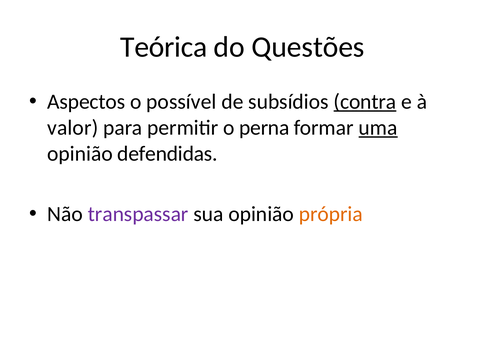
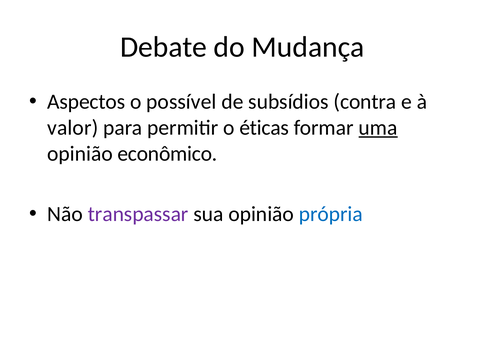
Teórica: Teórica -> Debate (164, 47)
Questões: Questões -> Mudança (308, 47)
contra underline: present -> none (365, 102)
perna: perna -> éticas (264, 128)
defendidas: defendidas -> econômico (167, 153)
própria colour: orange -> blue (331, 214)
